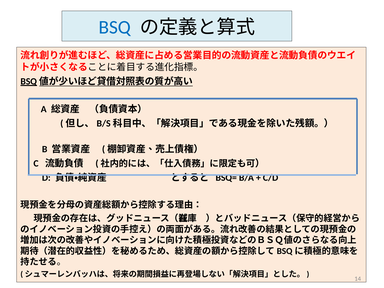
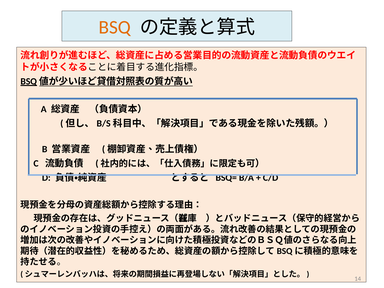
BSQ colour: blue -> orange (115, 27)
